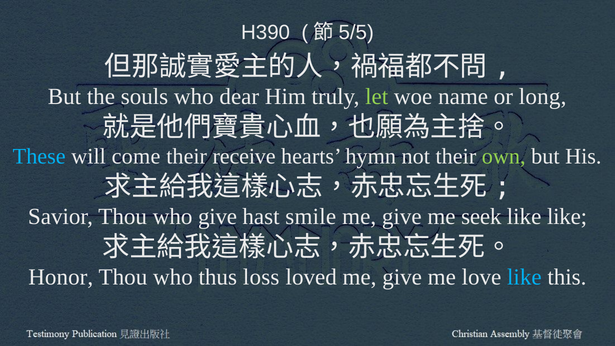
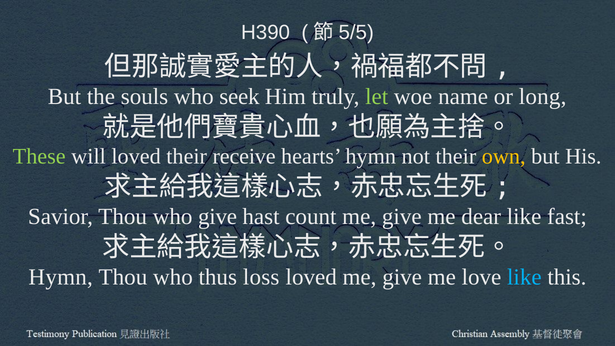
dear: dear -> seek (239, 97)
These colour: light blue -> light green (39, 156)
will come: come -> loved (136, 156)
own colour: light green -> yellow (504, 156)
smile: smile -> count (311, 217)
seek: seek -> dear (481, 217)
like like: like -> fast (567, 217)
Honor: Honor -> Hymn (61, 277)
